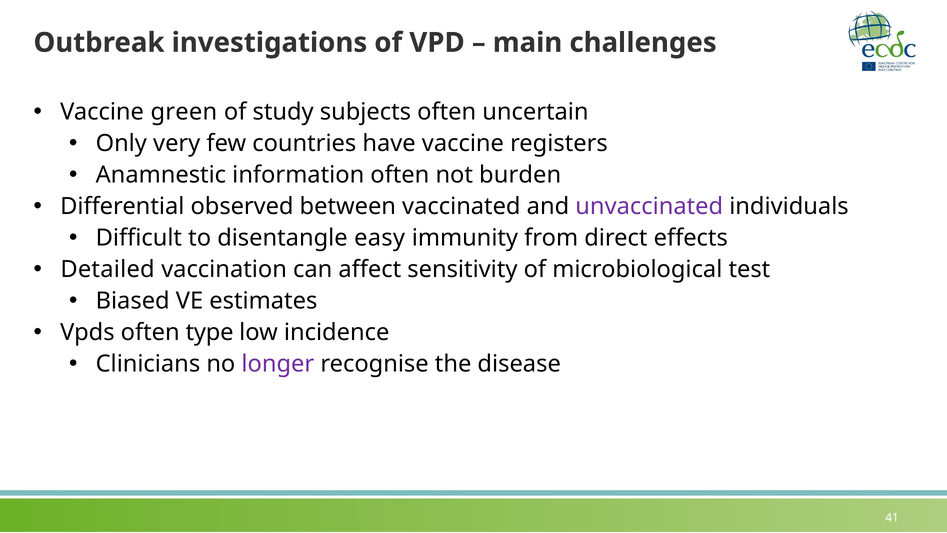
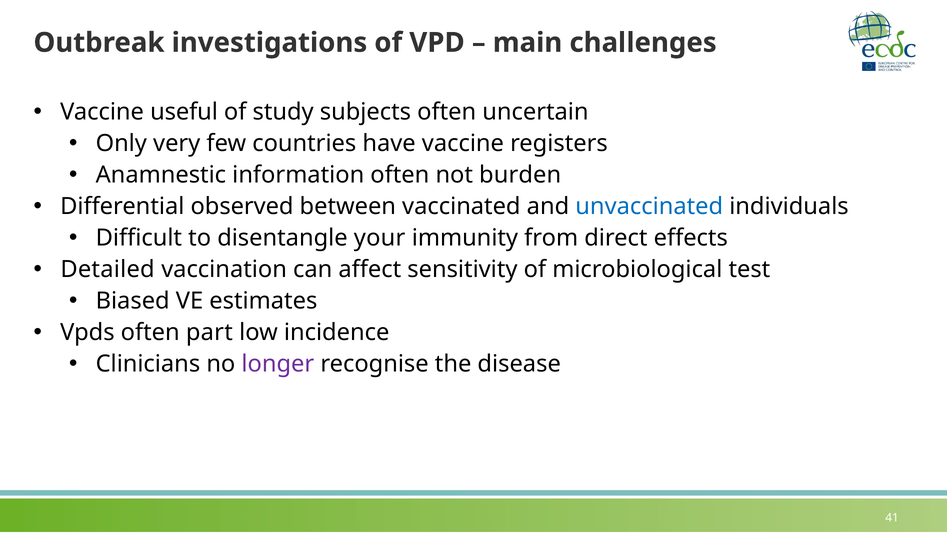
green: green -> useful (184, 112)
unvaccinated colour: purple -> blue (649, 206)
easy: easy -> your (380, 238)
type: type -> part (209, 332)
